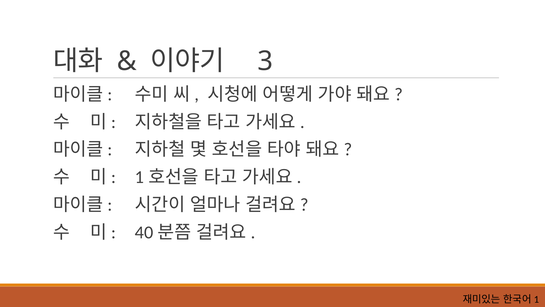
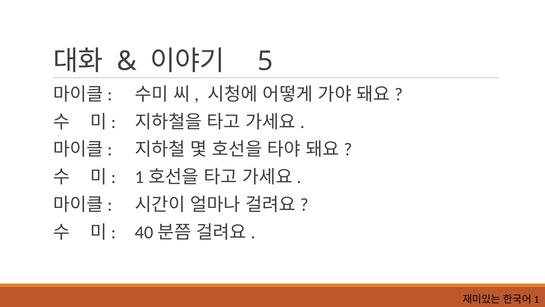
3: 3 -> 5 (265, 61)
